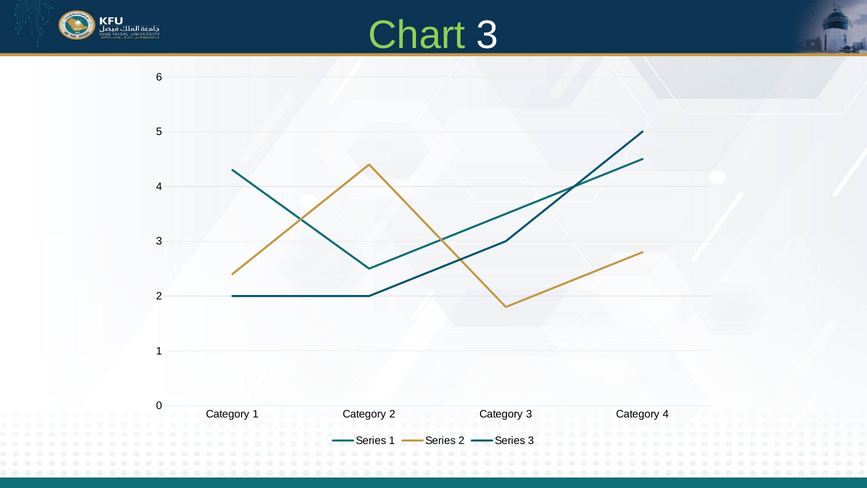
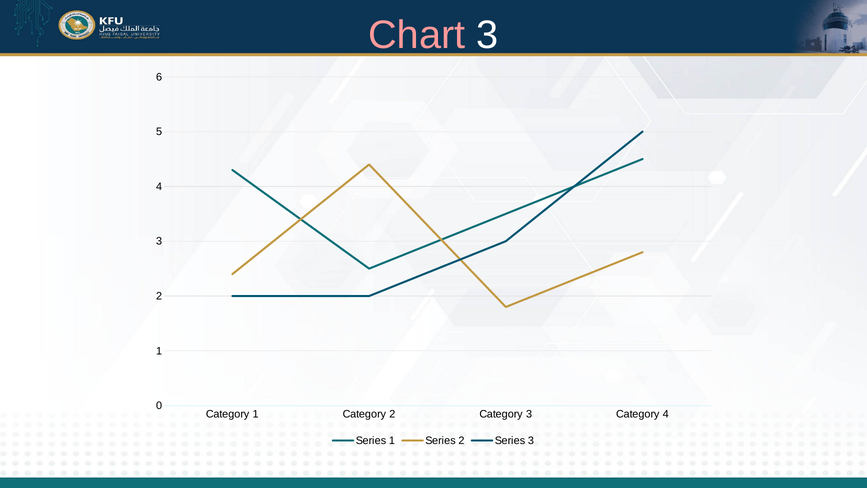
Chart colour: light green -> pink (417, 35)
